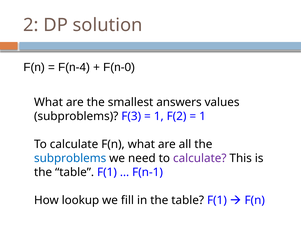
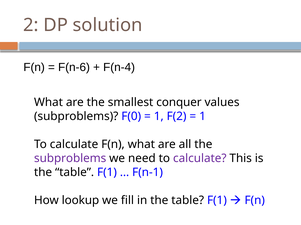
F(n-4: F(n-4 -> F(n-6 (74, 67)
F(n-0: F(n-0 -> F(n-4 (119, 67)
answers: answers -> conquer (179, 103)
F(3: F(3 -> F(0 (131, 117)
subproblems colour: blue -> purple (70, 159)
